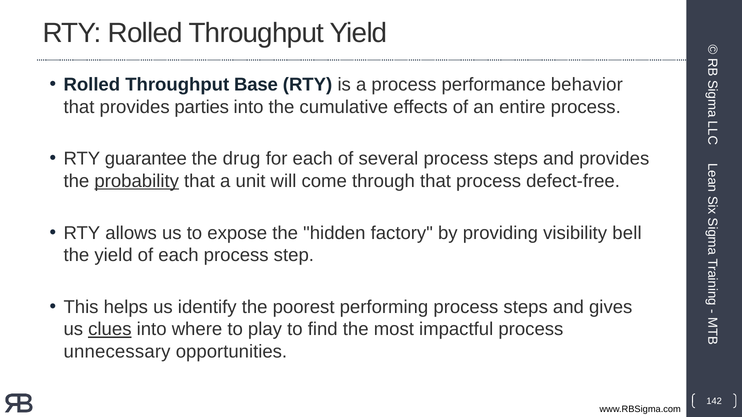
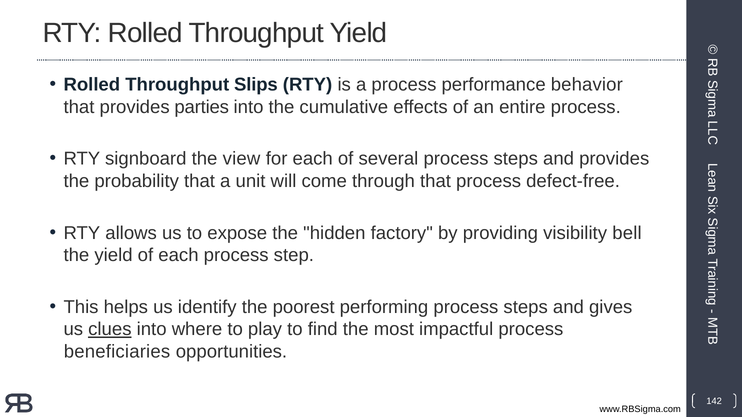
Base: Base -> Slips (256, 85)
guarantee: guarantee -> signboard (146, 159)
drug: drug -> view (241, 159)
probability underline: present -> none (137, 181)
unnecessary: unnecessary -> beneficiaries (117, 352)
